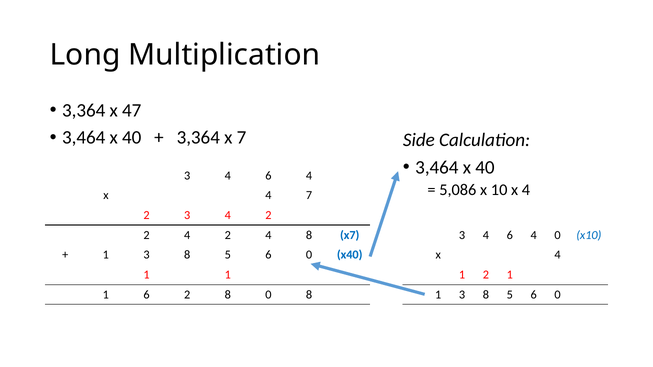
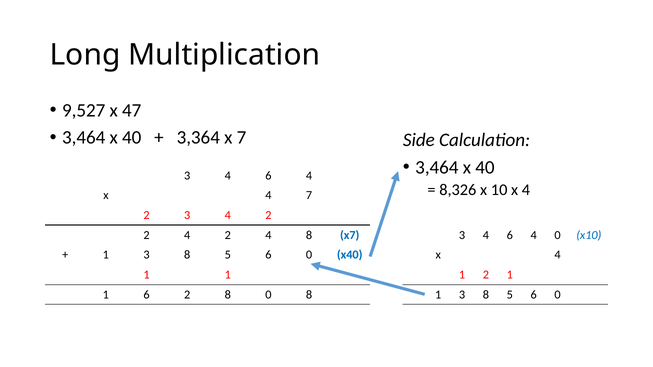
3,364: 3,364 -> 9,527 (84, 110)
5,086: 5,086 -> 8,326 (458, 190)
